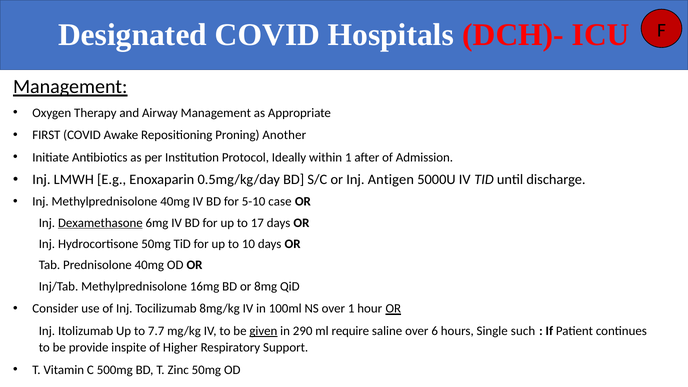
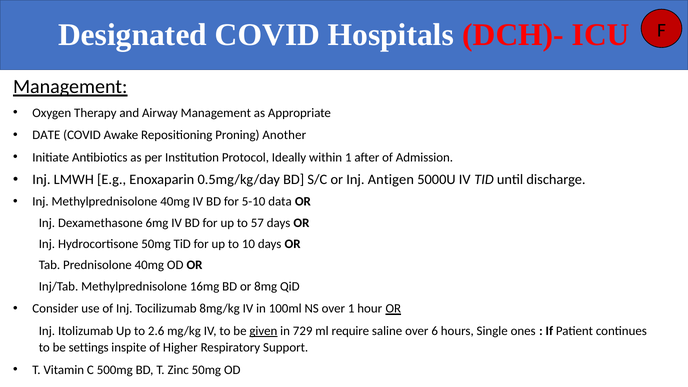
FIRST: FIRST -> DATE (46, 135)
case: case -> data (280, 202)
Dexamethasone underline: present -> none (100, 223)
17: 17 -> 57 (257, 223)
7.7: 7.7 -> 2.6 (156, 331)
290: 290 -> 729 (303, 331)
such: such -> ones (523, 331)
provide: provide -> settings (89, 348)
